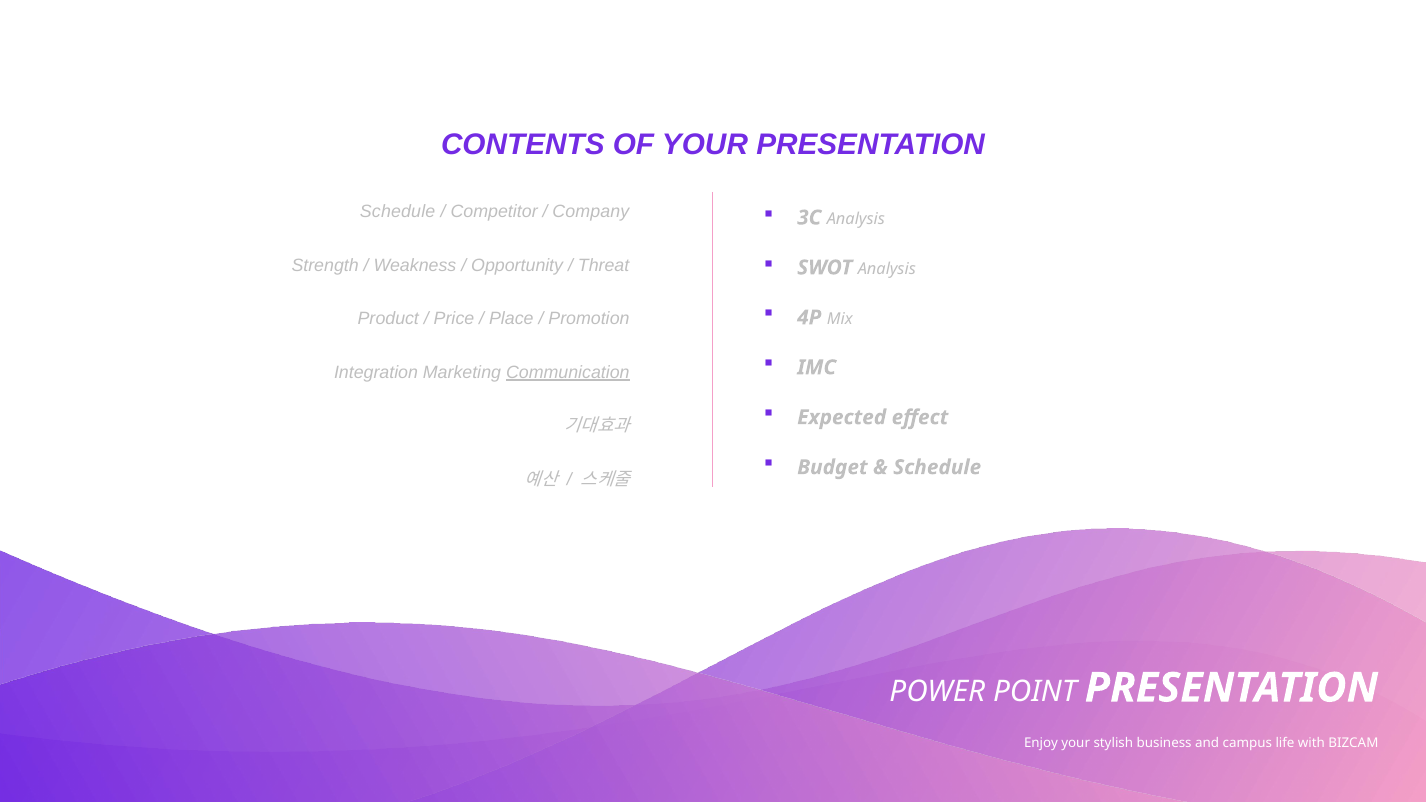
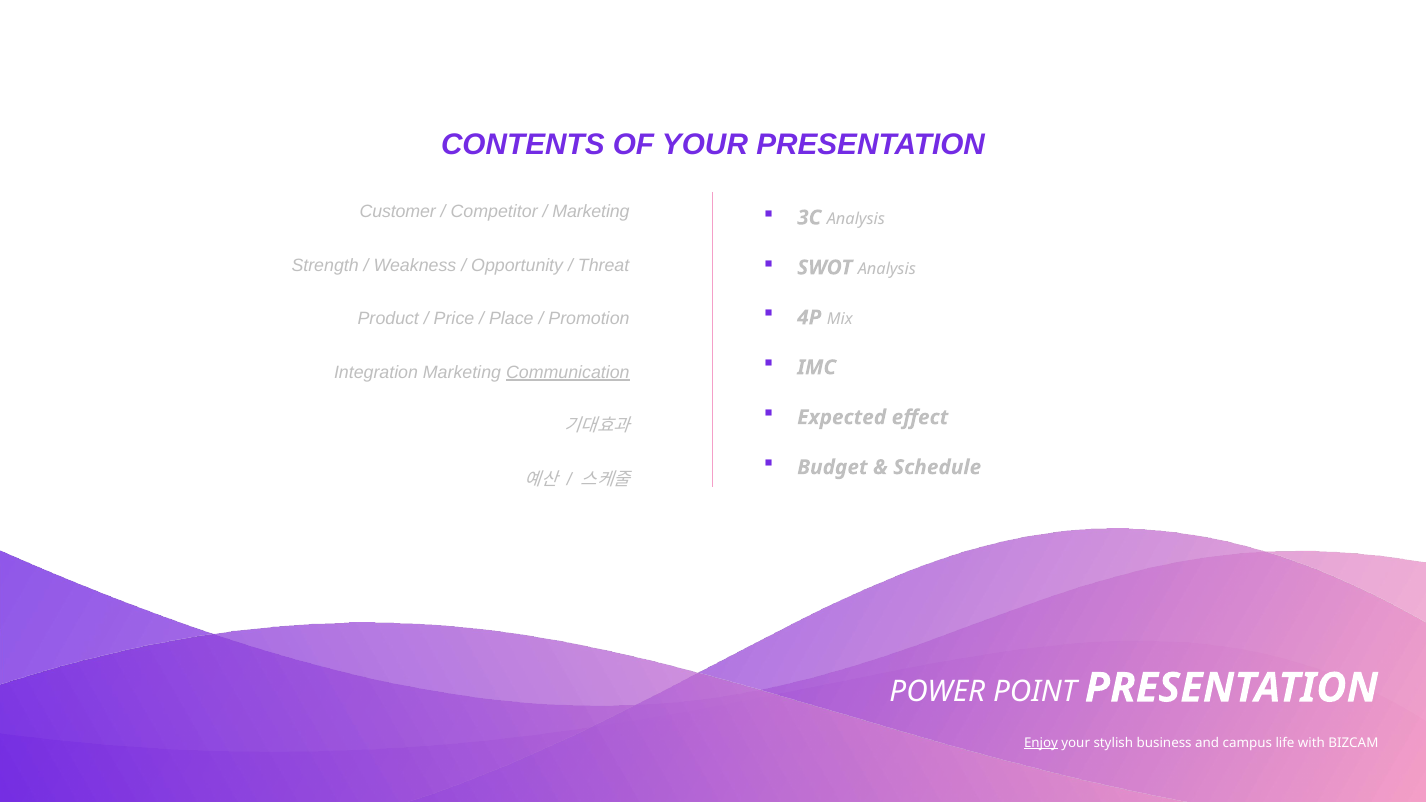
Schedule: Schedule -> Customer (398, 212)
Company: Company -> Marketing (591, 212)
Enjoy underline: none -> present (1041, 743)
